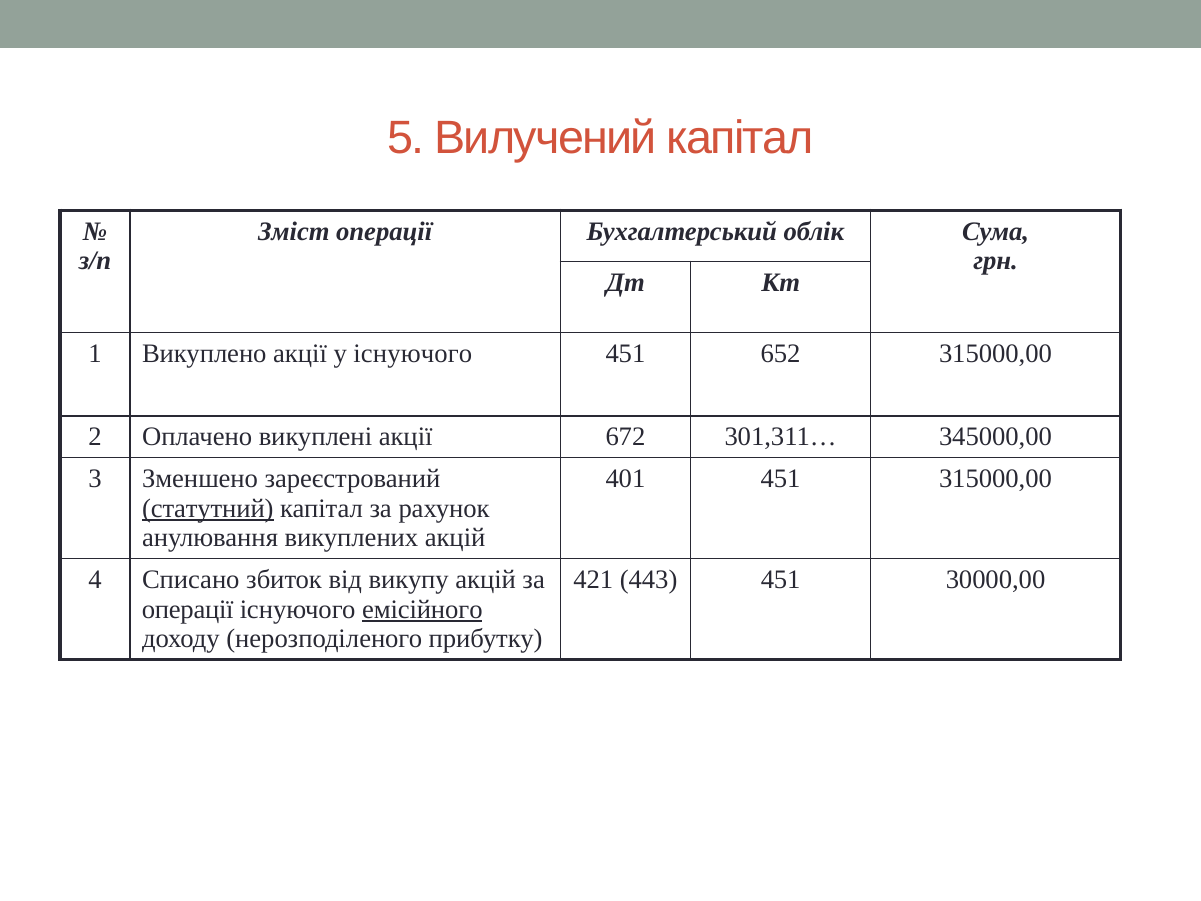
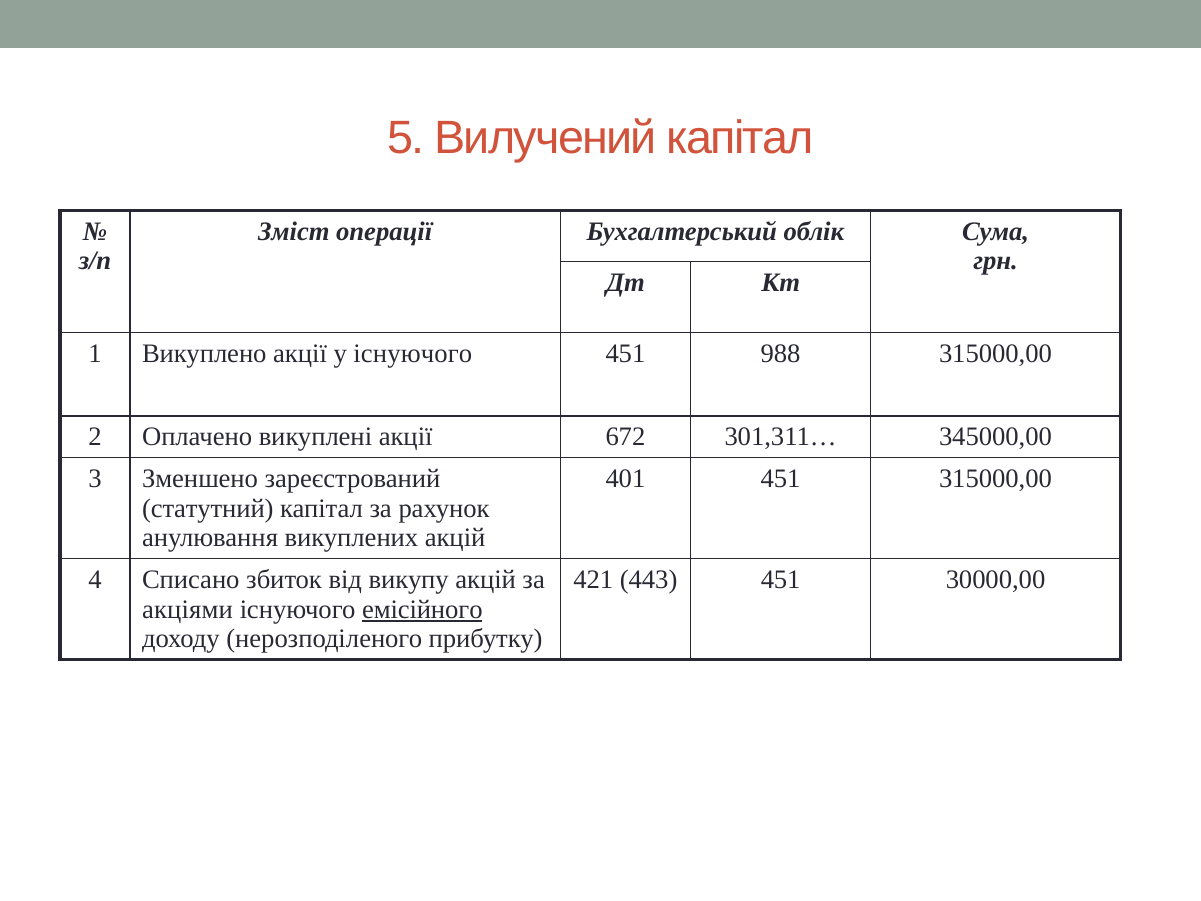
652: 652 -> 988 (781, 354)
статутний underline: present -> none (208, 508)
операції: операції -> акціями (188, 609)
